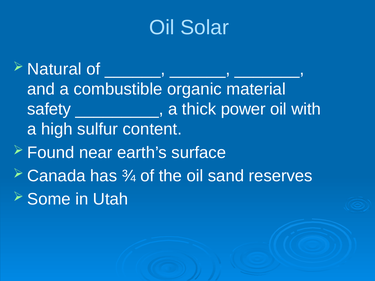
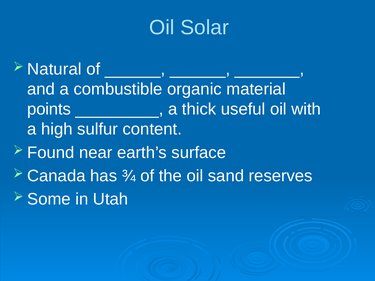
safety: safety -> points (49, 109)
power: power -> useful (243, 109)
